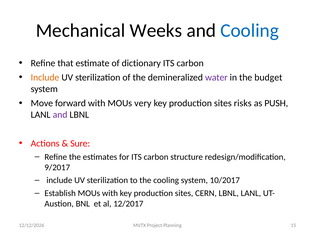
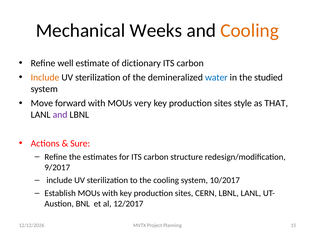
Cooling colour: blue -> orange (250, 30)
that: that -> well (65, 63)
water colour: purple -> blue (216, 77)
budget: budget -> studied (268, 77)
risks: risks -> style (243, 103)
PUSH: PUSH -> THAT (276, 103)
